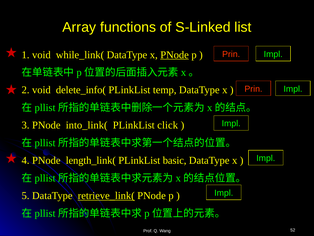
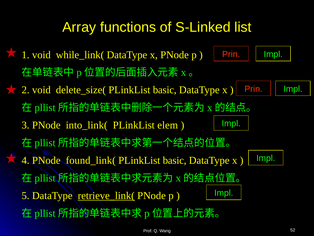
PNode underline: present -> none (175, 55)
delete_info(: delete_info( -> delete_size( (81, 90)
temp: temp -> basic (165, 90)
click: click -> elem (168, 125)
length_link(: length_link( -> found_link( (91, 160)
